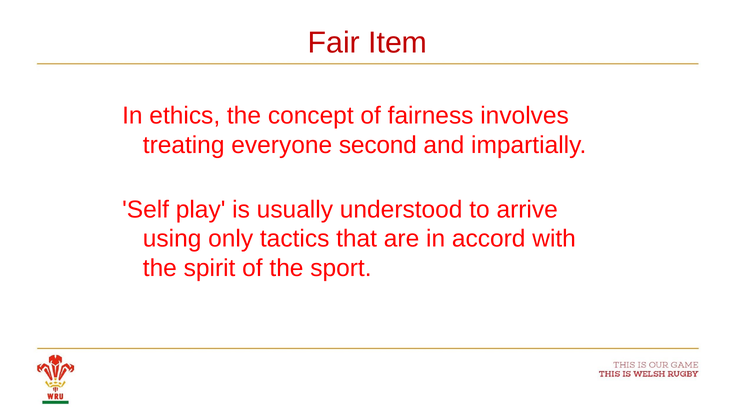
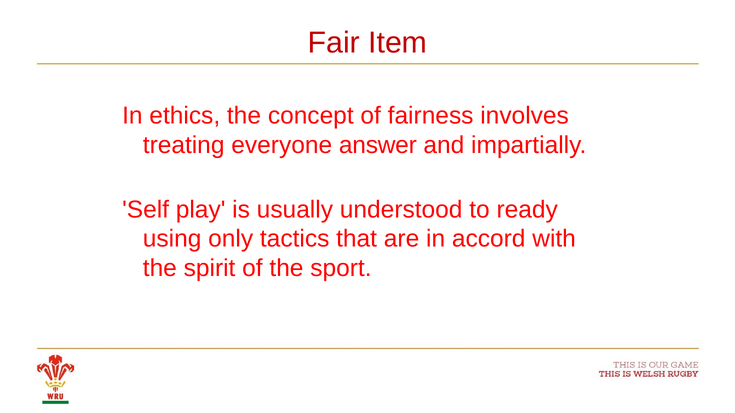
second: second -> answer (378, 145)
arrive: arrive -> ready (527, 210)
